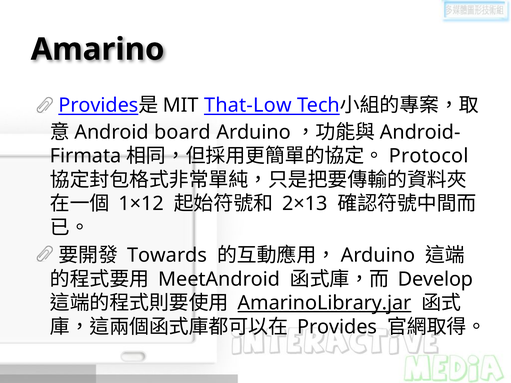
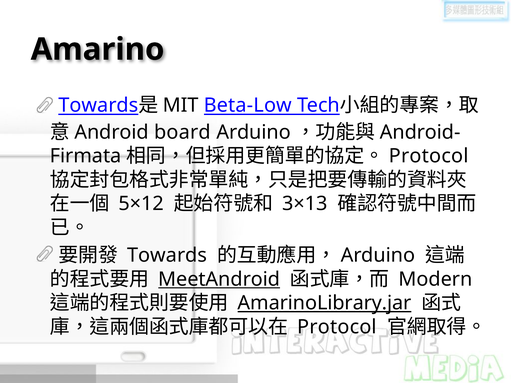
Provides: Provides -> Towards (98, 105)
That-Low: That-Low -> Beta-Low (248, 105)
1×12: 1×12 -> 5×12 (141, 204)
2×13: 2×13 -> 3×13 (305, 204)
MeetAndroid underline: none -> present (219, 279)
Develop: Develop -> Modern (435, 279)
Provides: Provides -> Protocol (337, 327)
